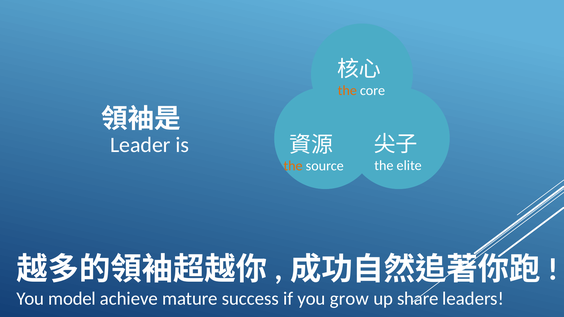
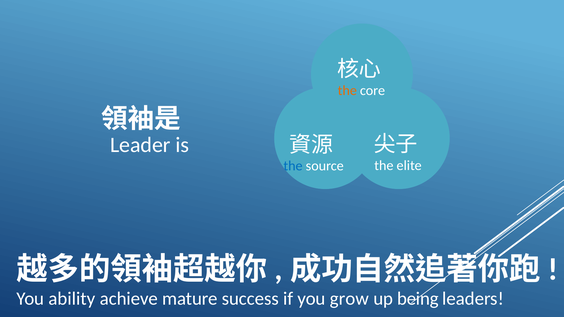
the colour: orange -> blue (293, 166)
model: model -> ability (72, 299)
share: share -> being (418, 299)
